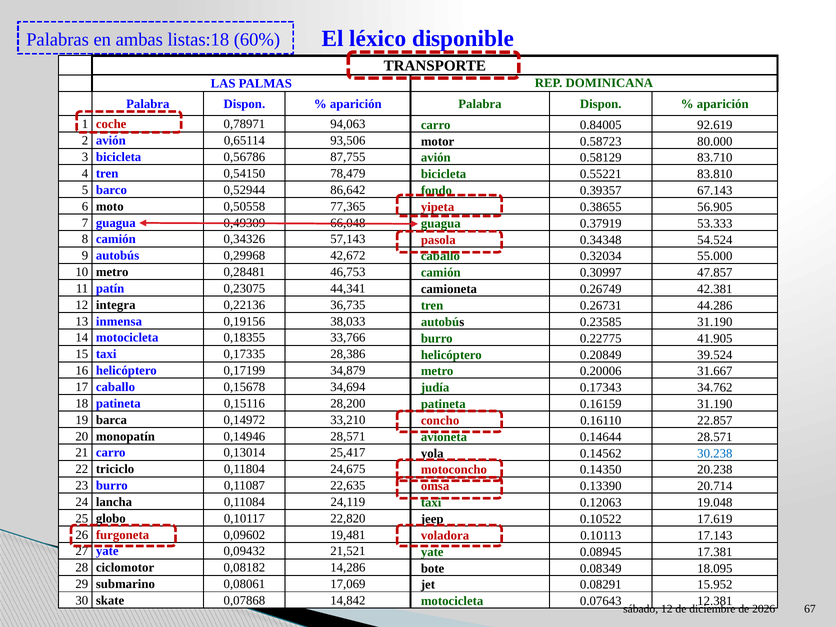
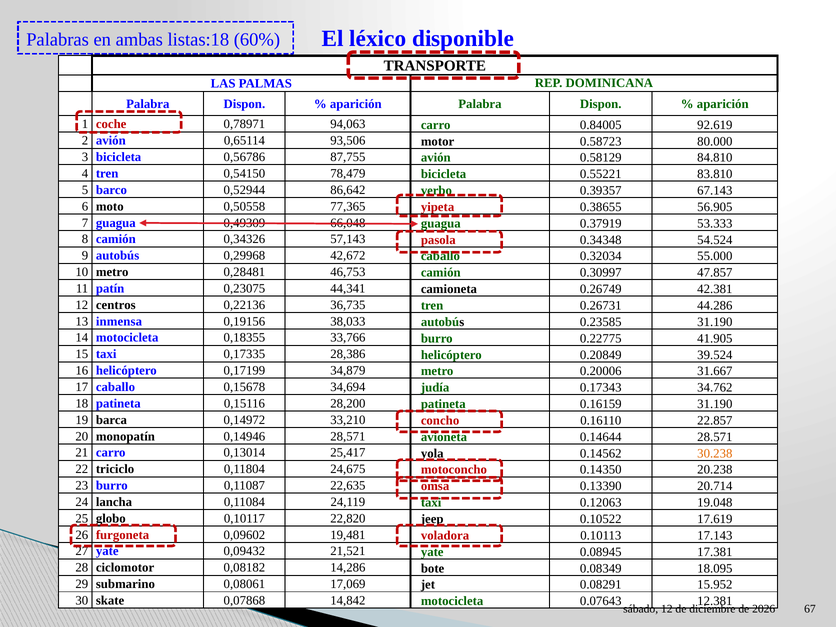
83.710: 83.710 -> 84.810 (715, 158)
fondo: fondo -> verbo (436, 191)
integra: integra -> centros (116, 305)
30.238 colour: blue -> orange (715, 453)
